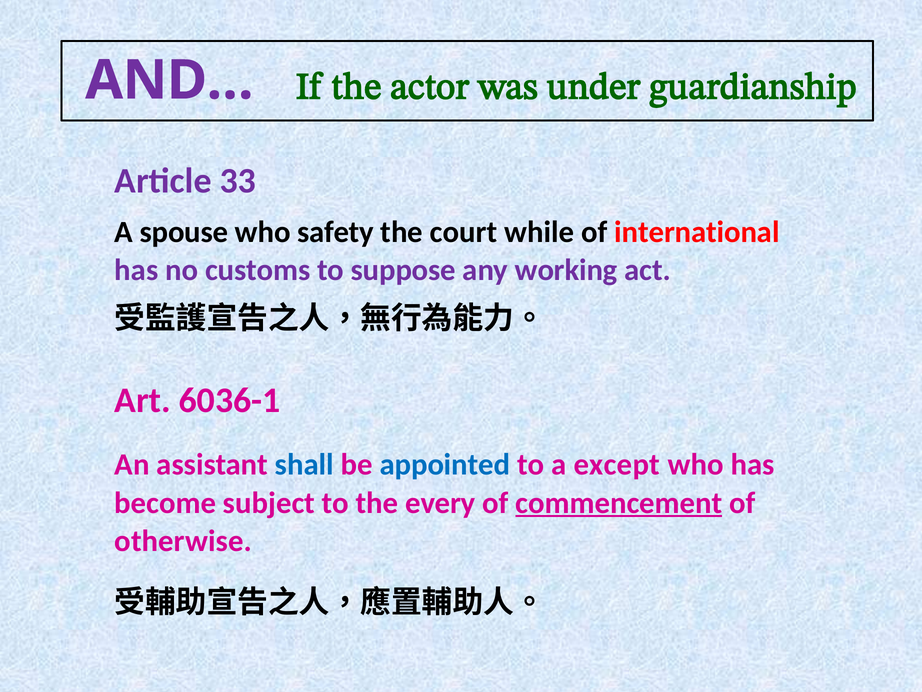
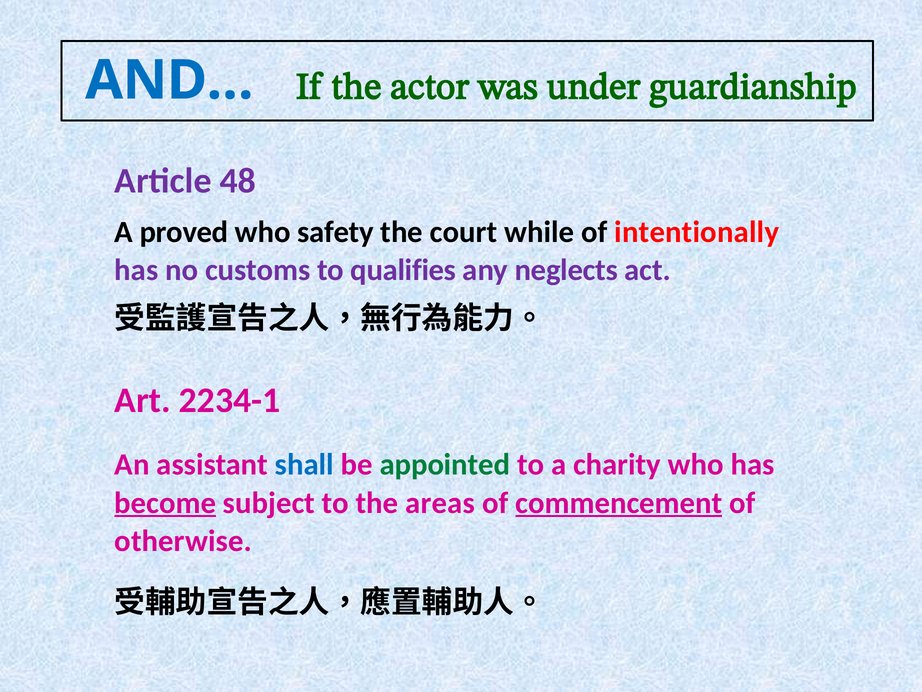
AND… colour: purple -> blue (169, 80)
33: 33 -> 48 (238, 181)
spouse: spouse -> proved (184, 232)
international: international -> intentionally (697, 232)
suppose: suppose -> qualifies (403, 270)
working: working -> neglects (566, 270)
6036-1: 6036-1 -> 2234-1 (230, 400)
appointed colour: blue -> green (445, 464)
except: except -> charity (617, 464)
become underline: none -> present (165, 503)
every: every -> areas (440, 503)
